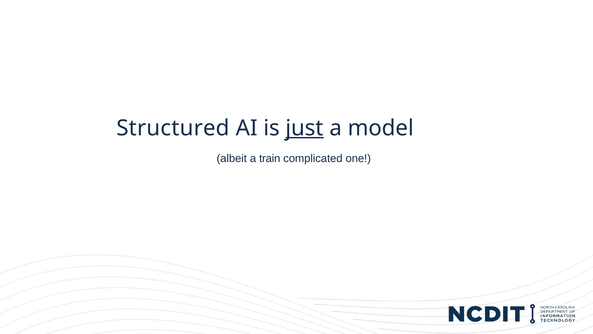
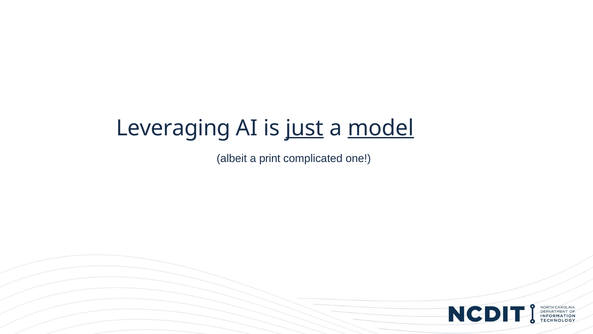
Structured: Structured -> Leveraging (173, 128)
model underline: none -> present (381, 128)
train: train -> print (270, 158)
